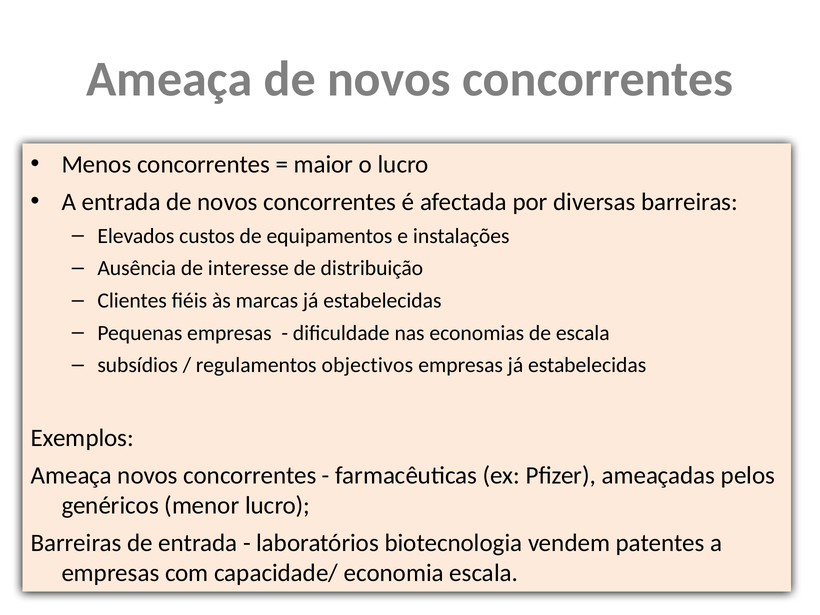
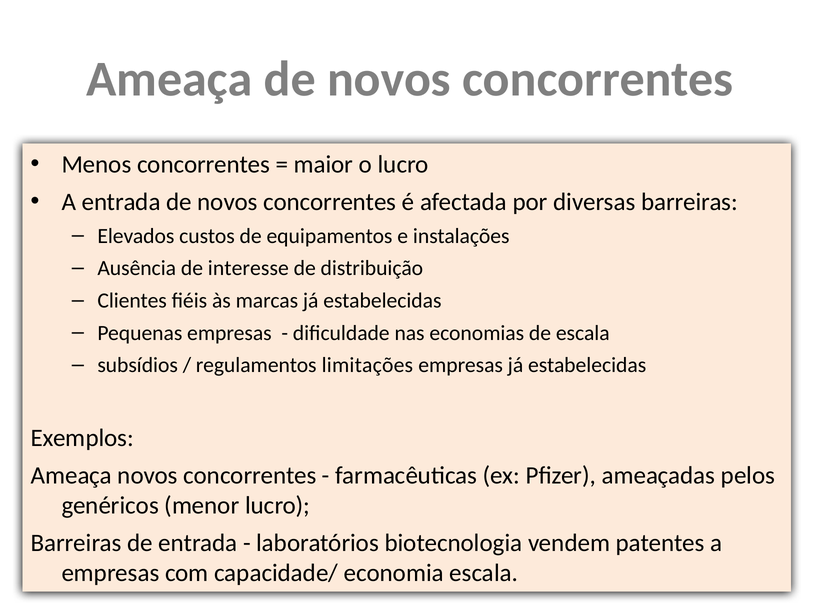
objectivos: objectivos -> limitações (367, 365)
